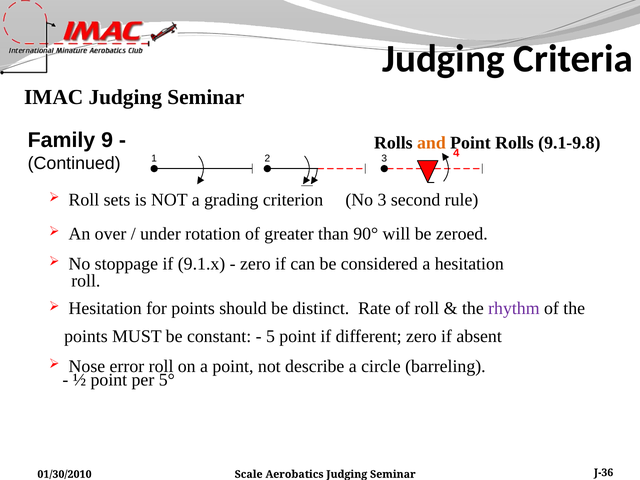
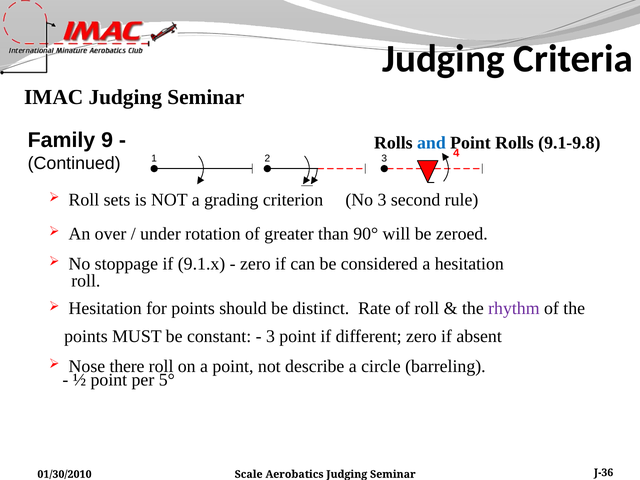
and colour: orange -> blue (431, 143)
5: 5 -> 3 (271, 336)
error: error -> there (127, 366)
